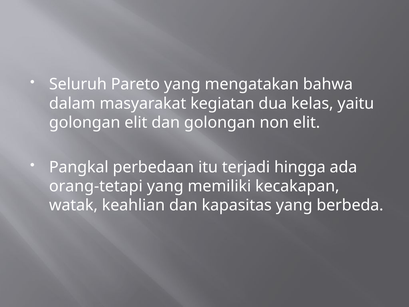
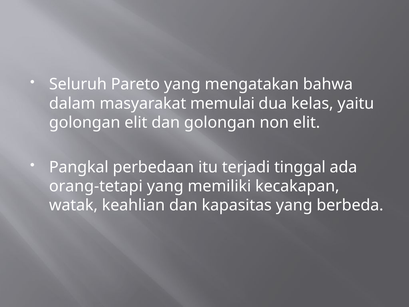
kegiatan: kegiatan -> memulai (222, 103)
hingga: hingga -> tinggal (300, 167)
